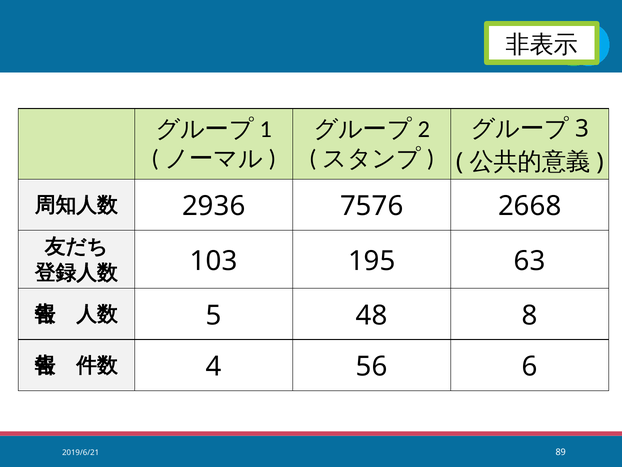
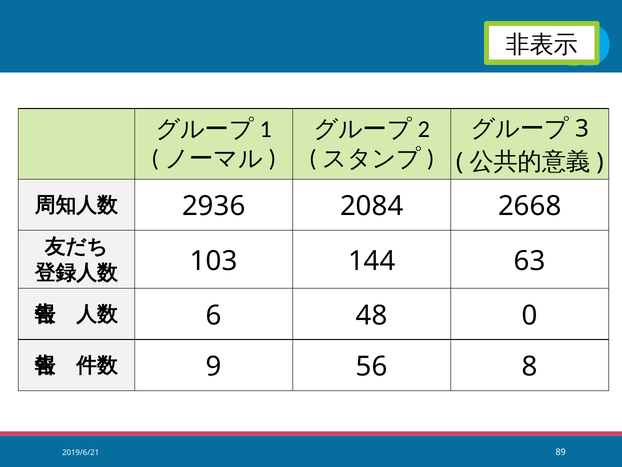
7576: 7576 -> 2084 (372, 206)
195: 195 -> 144 (372, 261)
5: 5 -> 6 (214, 315)
8: 8 -> 0 (530, 315)
4: 4 -> 9 (214, 366)
6: 6 -> 8 (530, 366)
